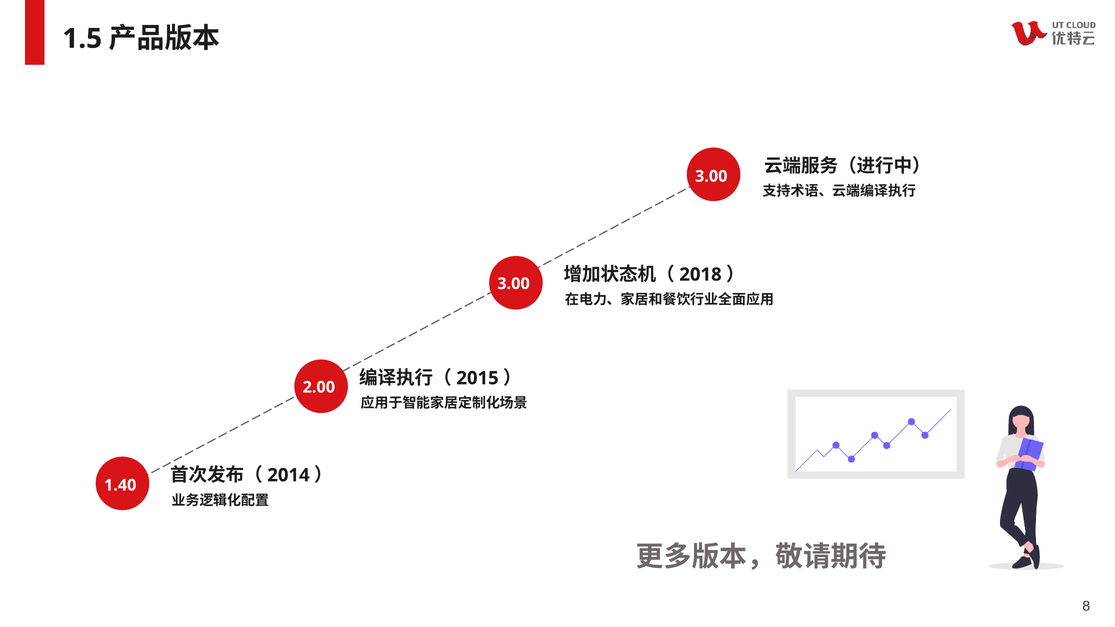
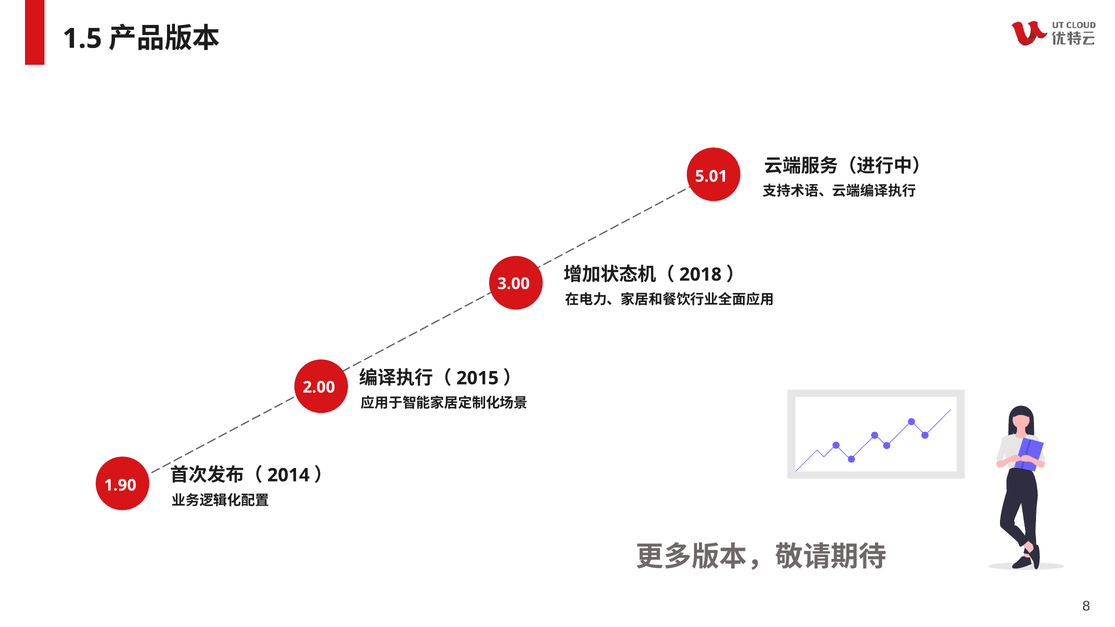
3.00: 3.00 -> 5.01 (711, 176)
1.40: 1.40 -> 1.90 (120, 485)
